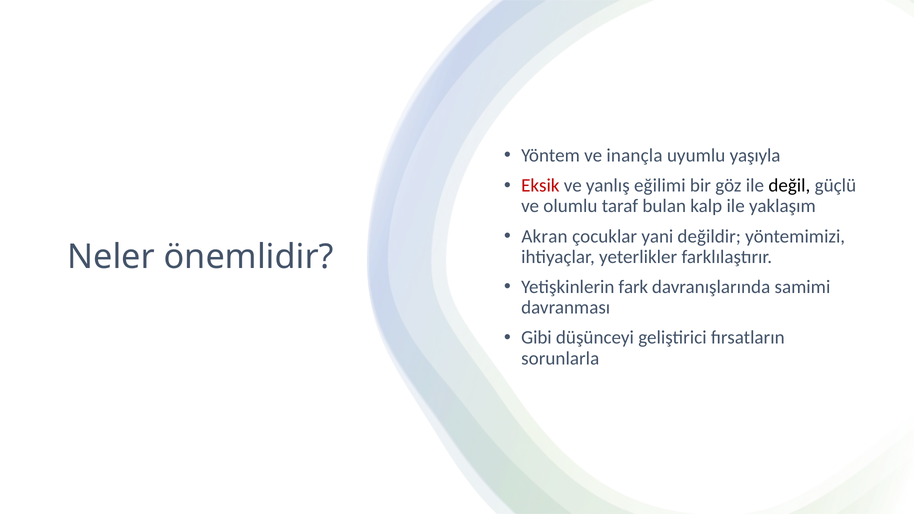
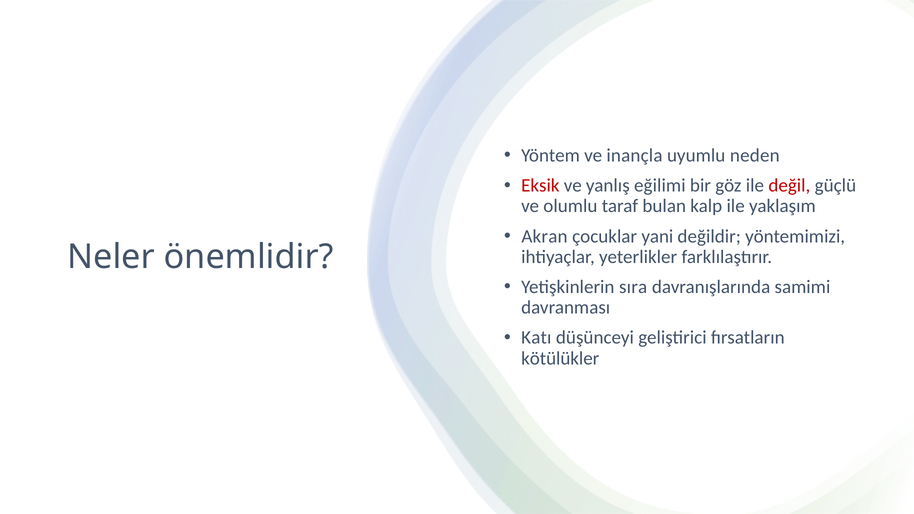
yaşıyla: yaşıyla -> neden (755, 156)
değil colour: black -> red (789, 186)
fark: fark -> sıra (633, 287)
Gibi: Gibi -> Katı (536, 338)
sorunlarla: sorunlarla -> kötülükler (560, 358)
